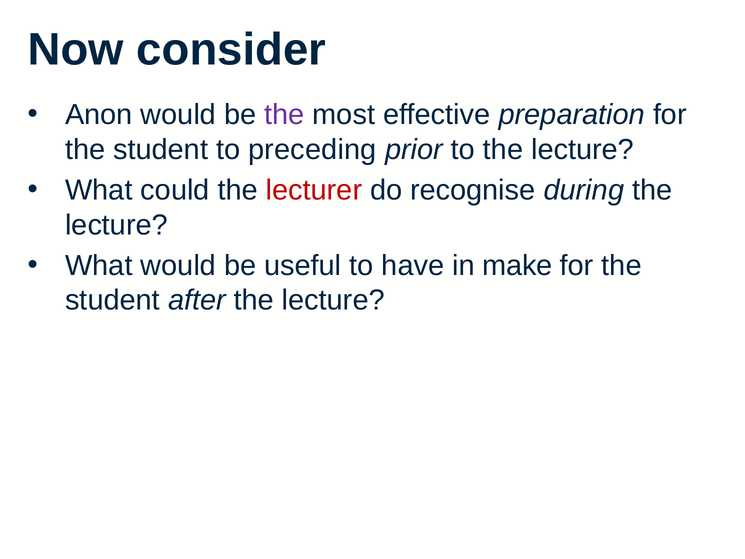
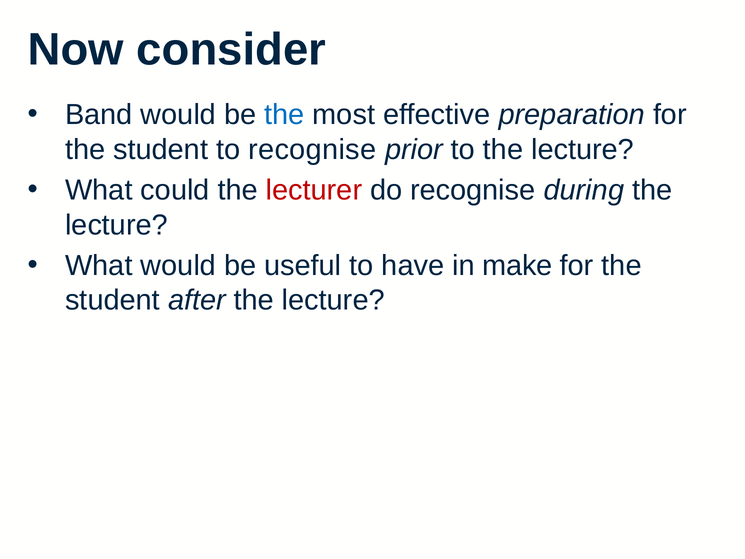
Anon: Anon -> Band (99, 115)
the colour: purple -> blue (284, 115)
to preceding: preceding -> recognise (312, 149)
